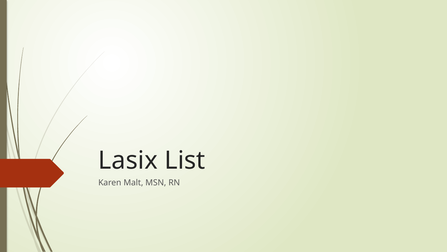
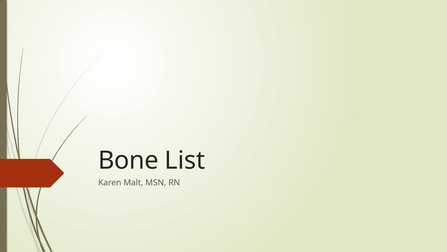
Lasix: Lasix -> Bone (128, 160)
